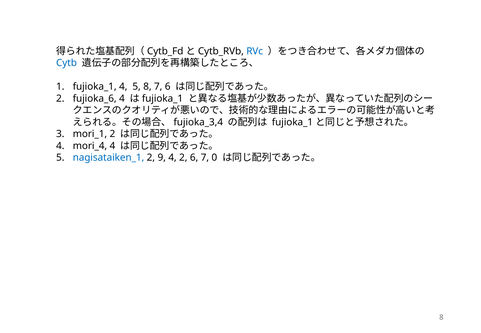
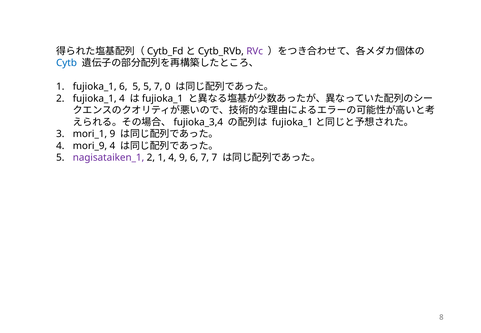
RVc colour: blue -> purple (255, 51)
fujioka_1 4: 4 -> 6 (123, 87)
5 8: 8 -> 5 (147, 87)
7 6: 6 -> 0 (168, 87)
2 fujioka_6: fujioka_6 -> fujioka_1 (95, 99)
mori_1 2: 2 -> 9 (112, 134)
mori_4: mori_4 -> mori_9 (90, 146)
nagisataiken_1 colour: blue -> purple (109, 158)
2 9: 9 -> 1 (162, 158)
4 2: 2 -> 9 (183, 158)
7 0: 0 -> 7 (214, 158)
